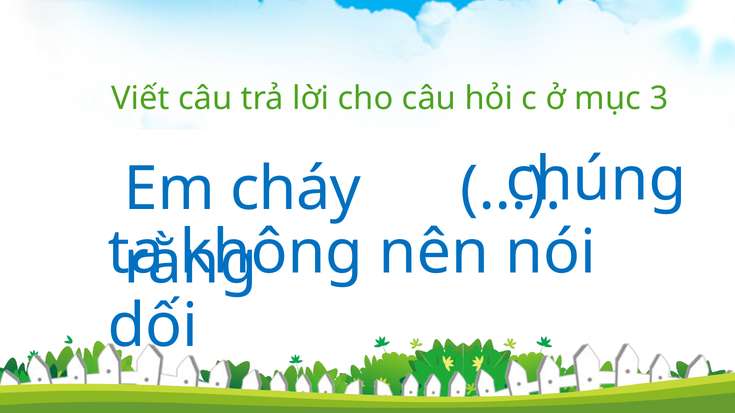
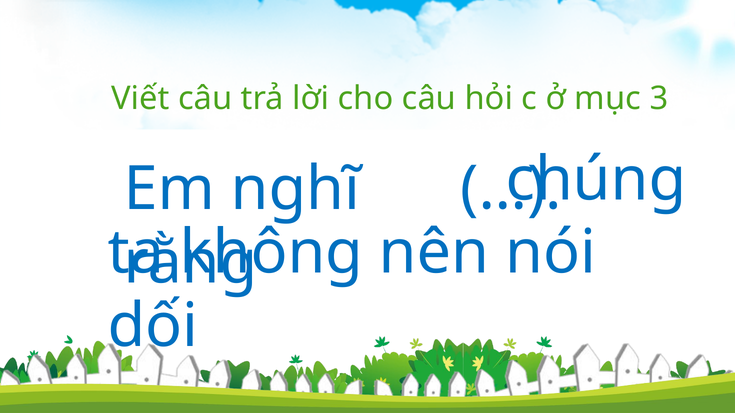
cháy: cháy -> nghĩ (295, 189)
